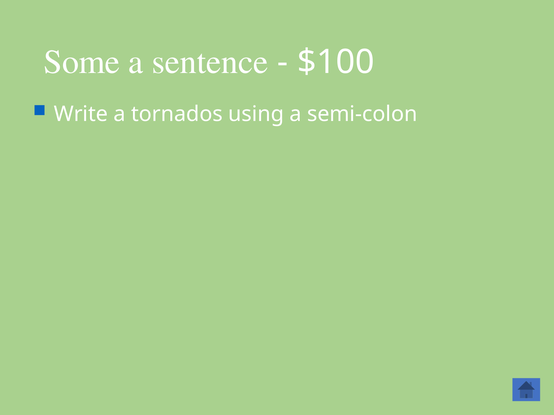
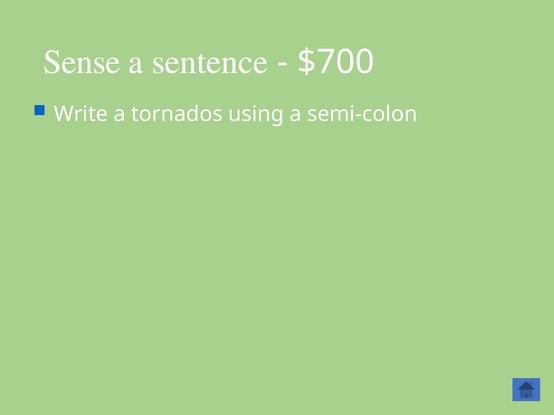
Some: Some -> Sense (82, 62)
$100: $100 -> $700 (336, 62)
